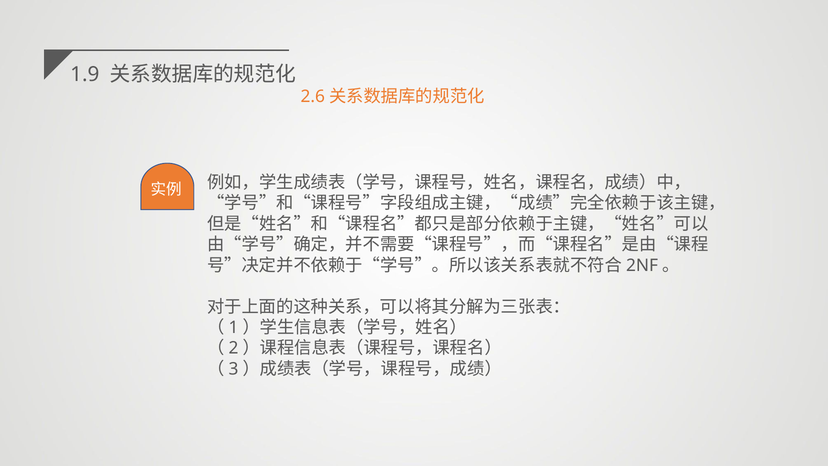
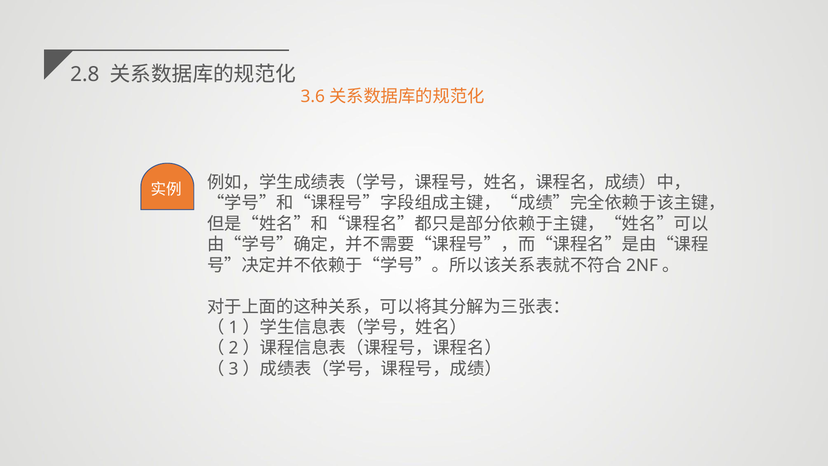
1.9: 1.9 -> 2.8 (85, 74)
2.6: 2.6 -> 3.6 (313, 97)
